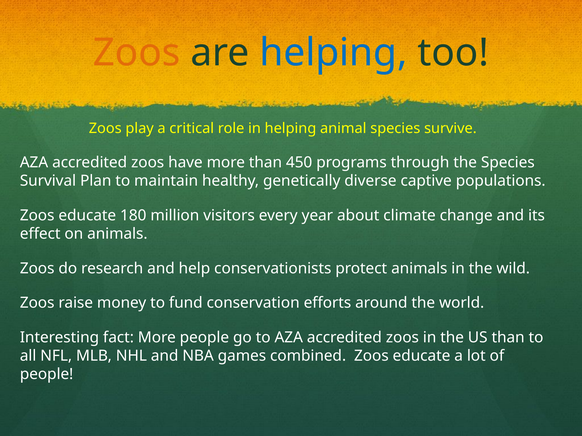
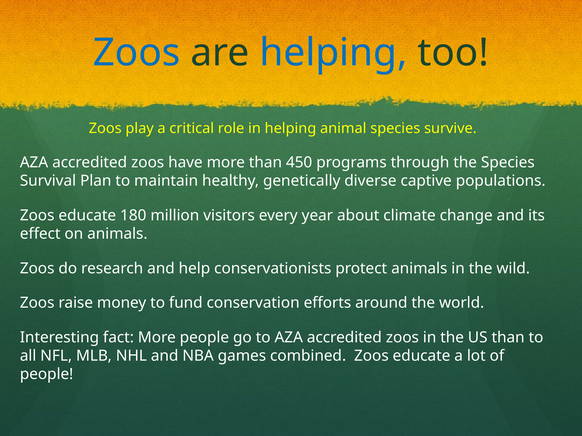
Zoos colour: orange -> blue (137, 53)
